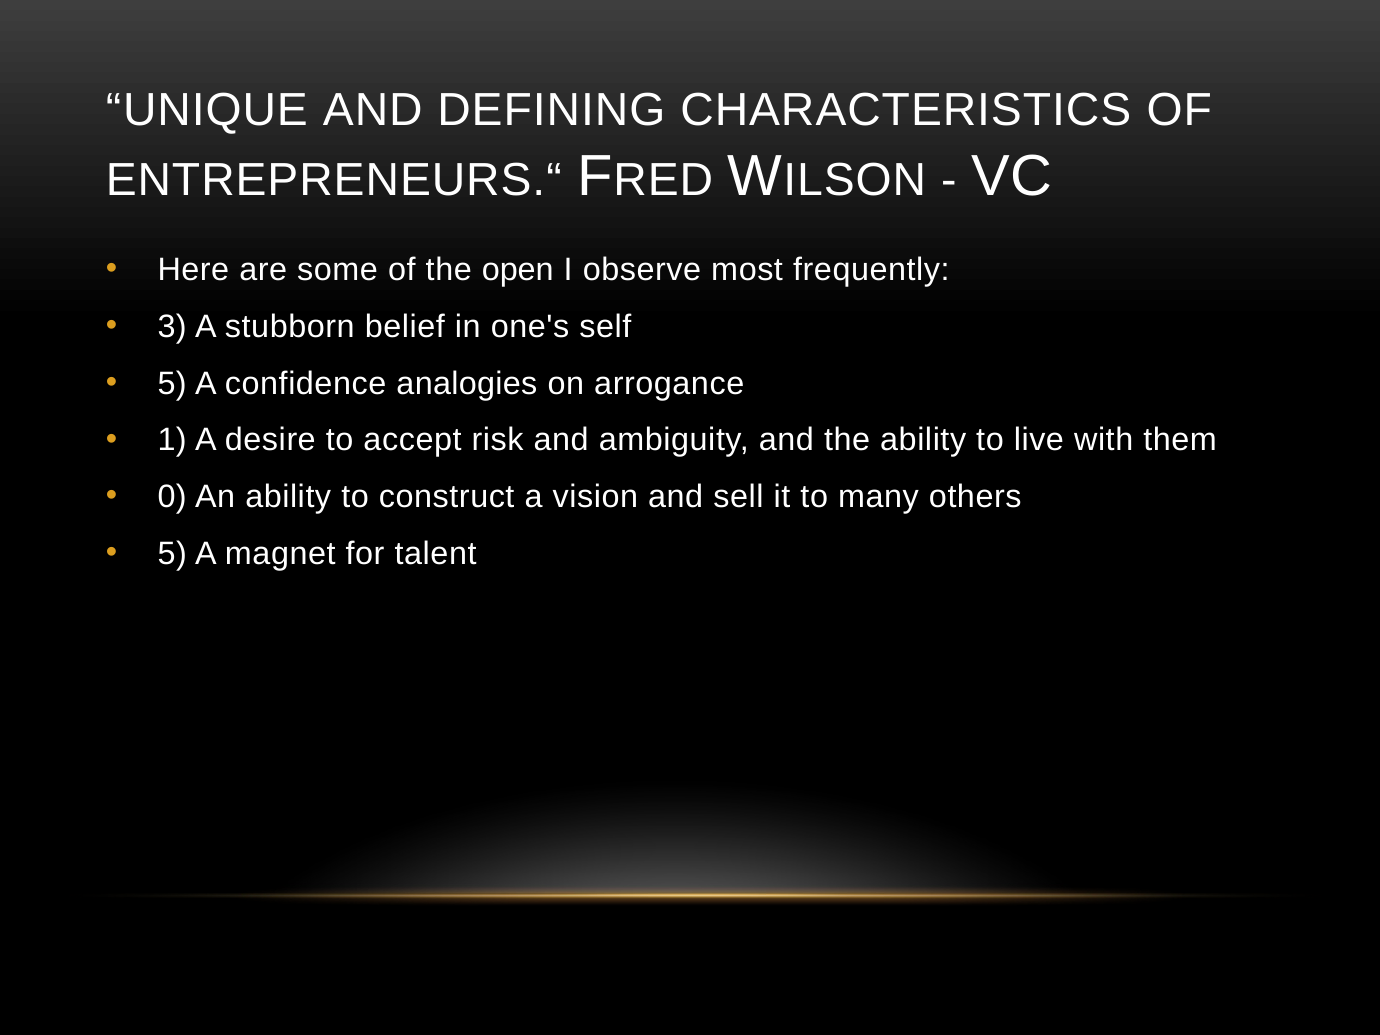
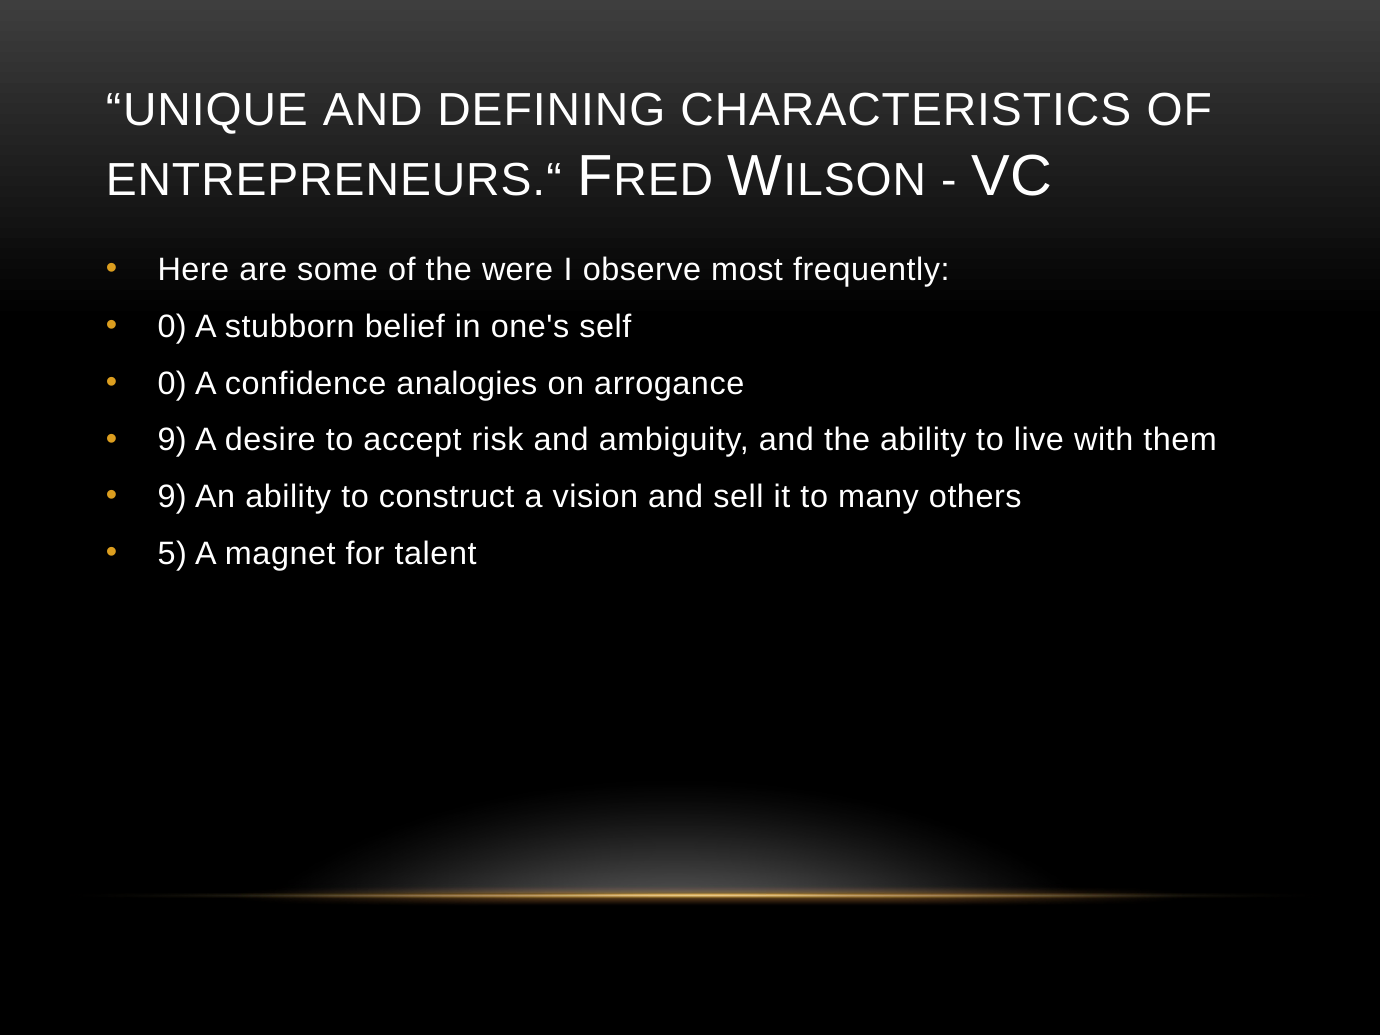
open: open -> were (518, 270)
3: 3 -> 0 (172, 327)
5: 5 -> 0 (172, 384)
1: 1 -> 9 (172, 440)
0: 0 -> 9 (172, 497)
